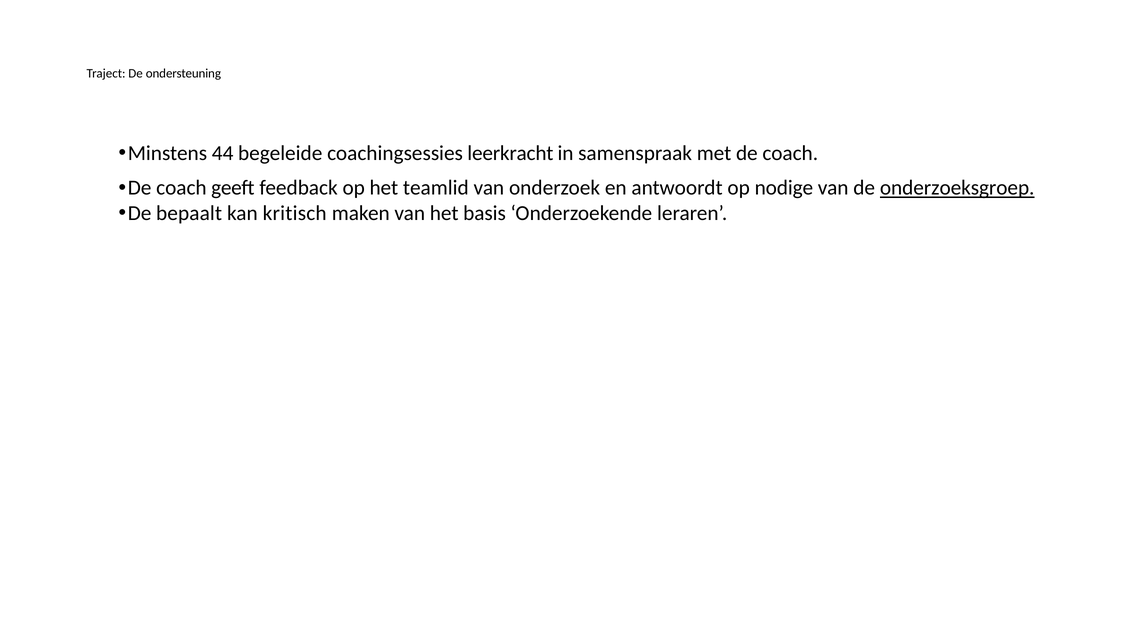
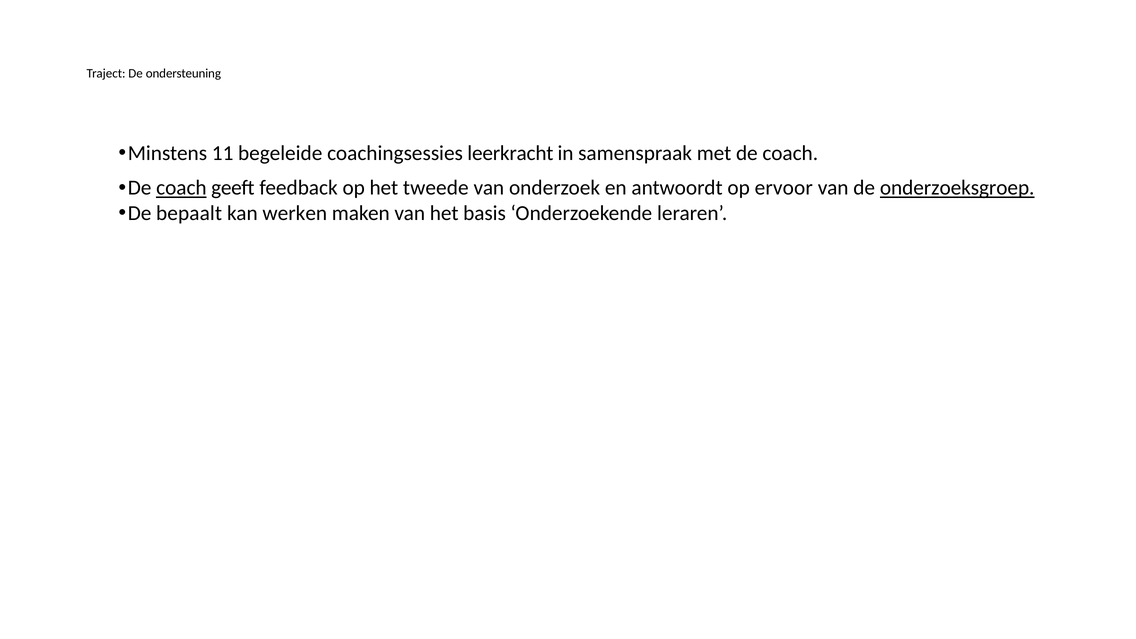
44: 44 -> 11 (223, 153)
coach underline: none -> present (181, 188)
teamlid: teamlid -> tweede (436, 188)
nodige: nodige -> ervoor (784, 188)
kritisch: kritisch -> werken (295, 213)
